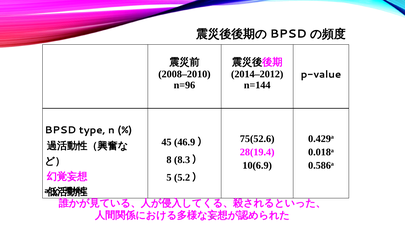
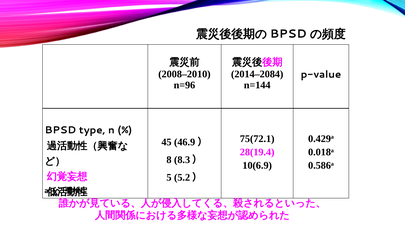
2014–2012: 2014–2012 -> 2014–2084 (257, 74)
75(52.6: 75(52.6 -> 75(72.1 (257, 139)
